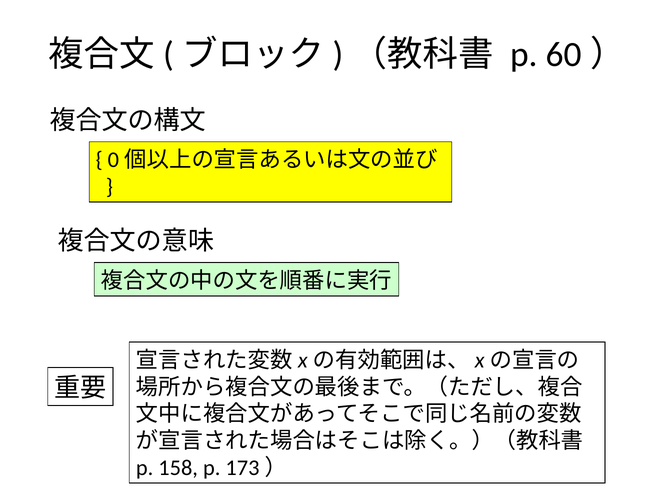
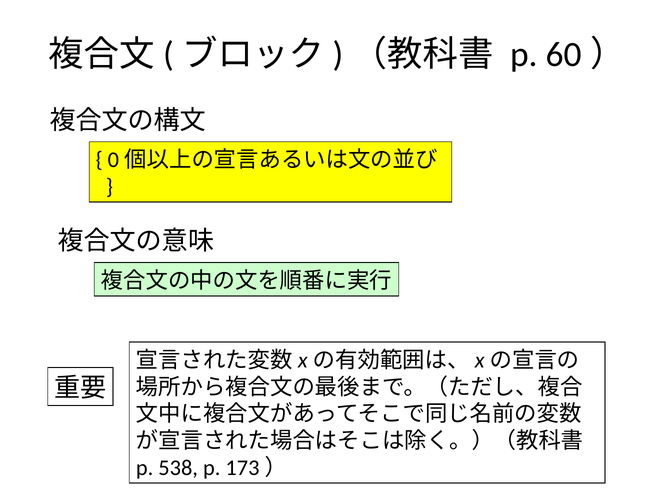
158: 158 -> 538 (178, 467)
